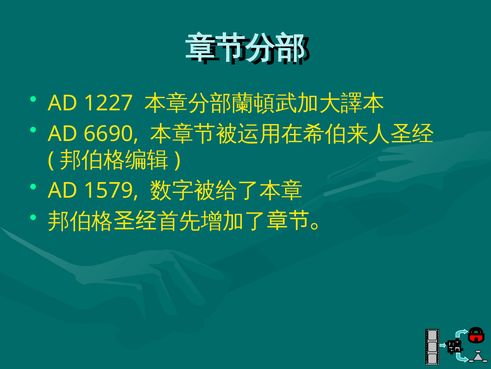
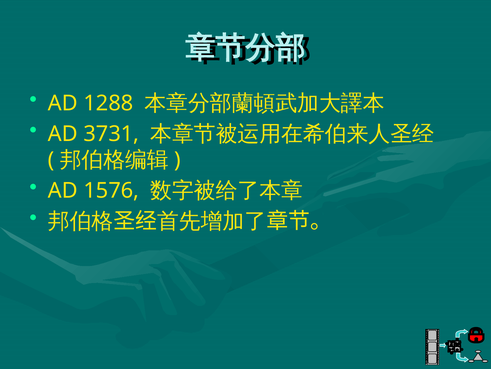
1227: 1227 -> 1288 (108, 103)
6690: 6690 -> 3731 (111, 134)
1579: 1579 -> 1576 (111, 190)
